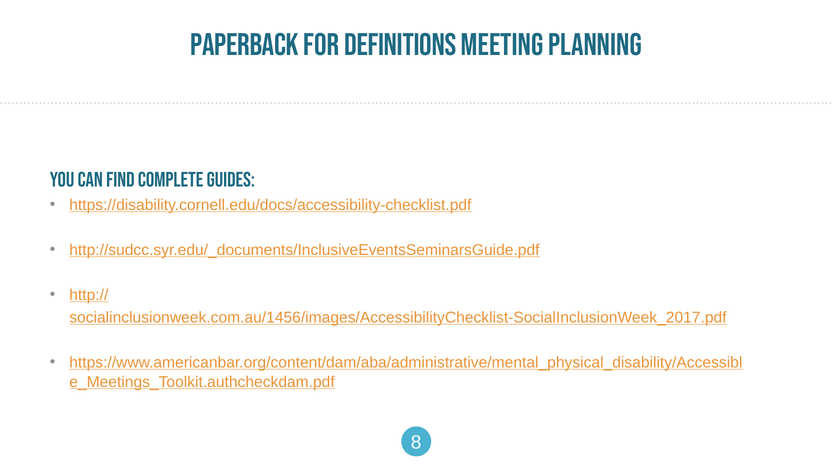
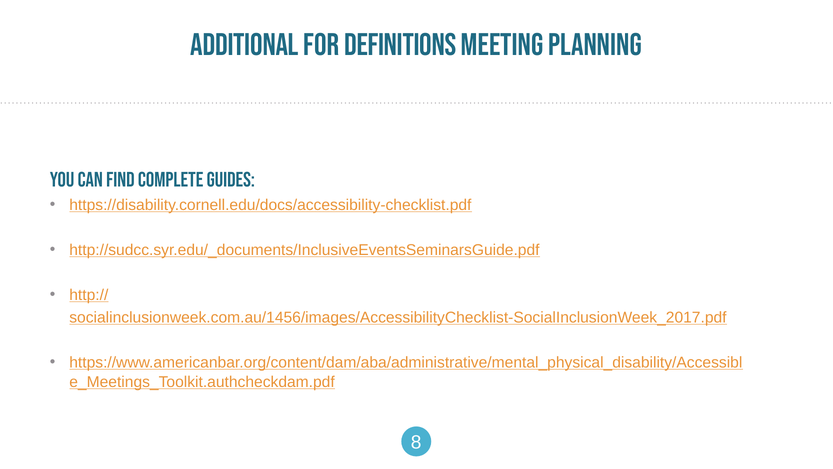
Paperback: Paperback -> Additional (245, 45)
